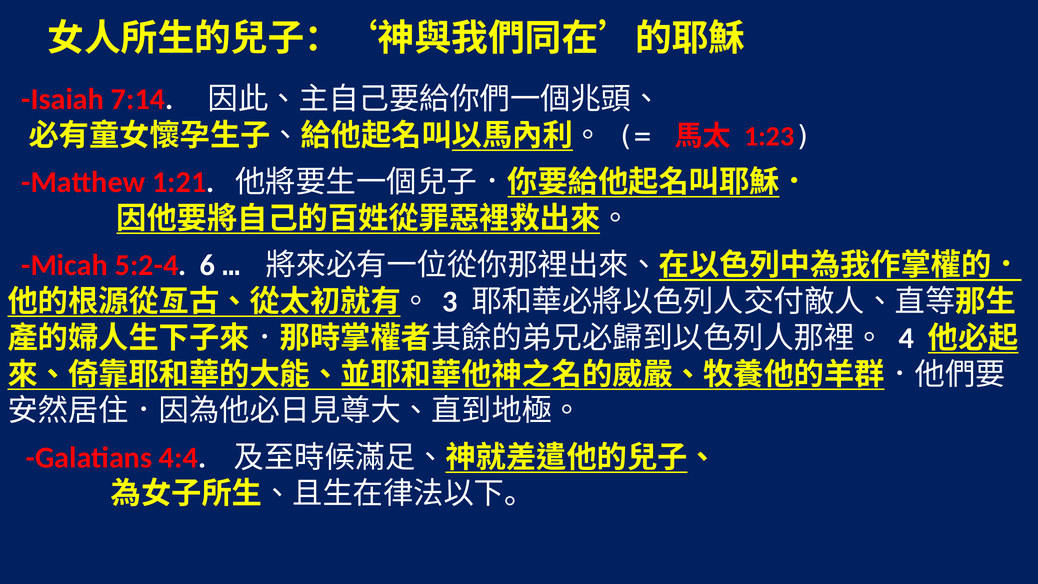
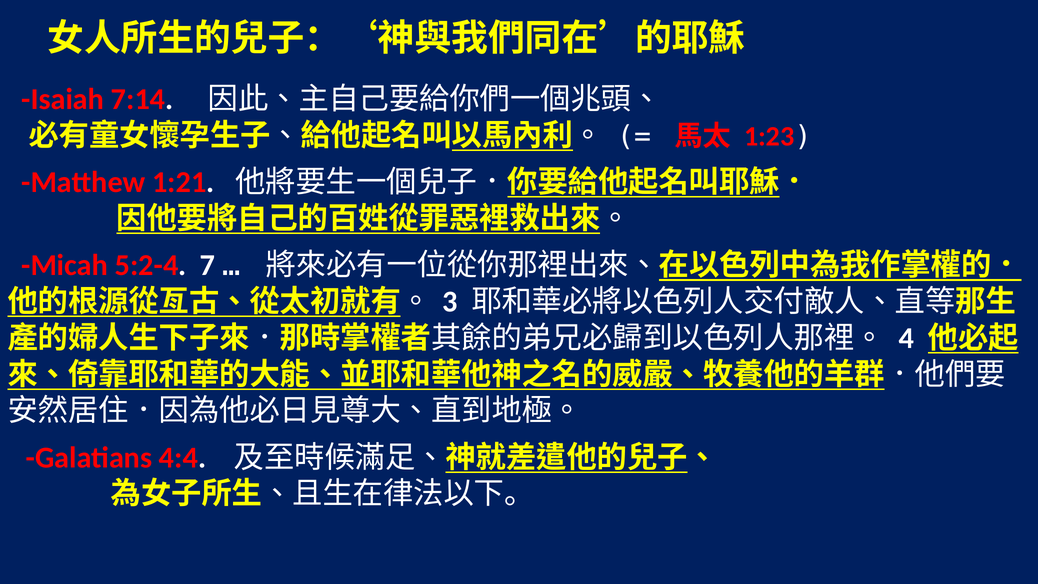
6: 6 -> 7 (208, 265)
